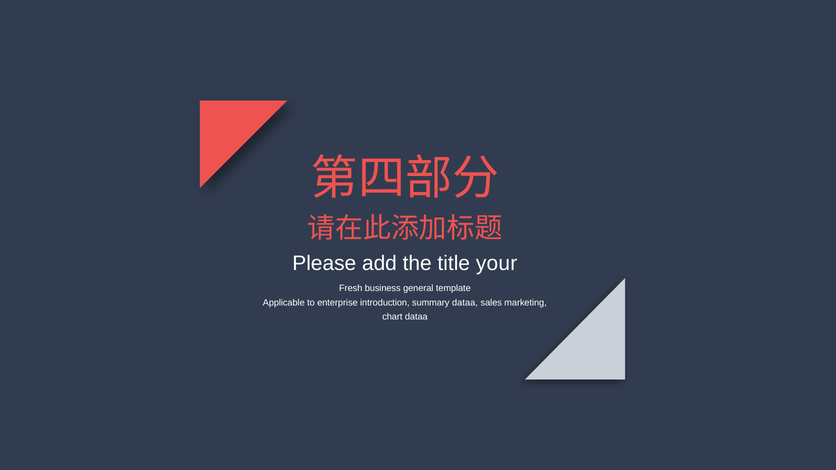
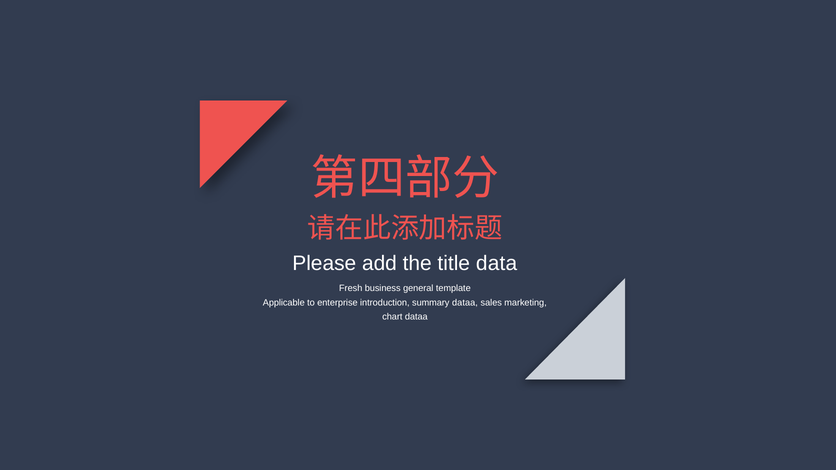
your: your -> data (497, 264)
